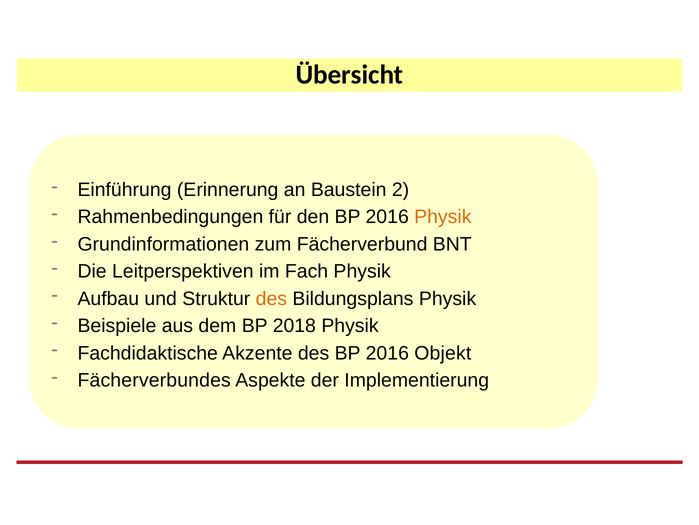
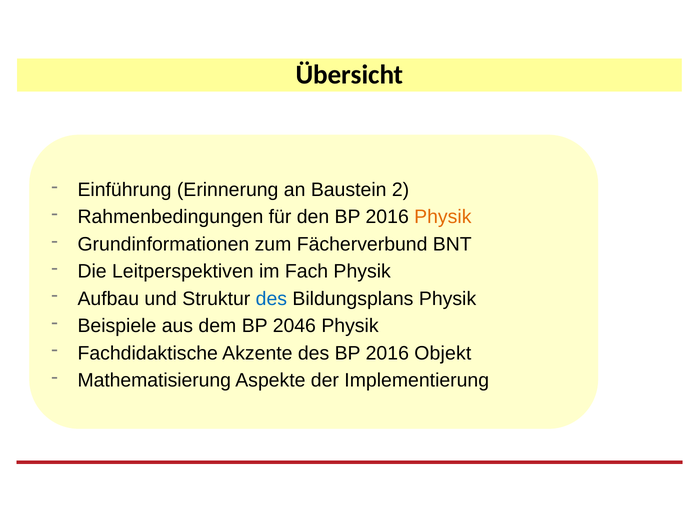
des colour: orange -> blue (271, 298)
2018: 2018 -> 2046 (294, 325)
Fächerverbundes: Fächerverbundes -> Mathematisierung (154, 380)
